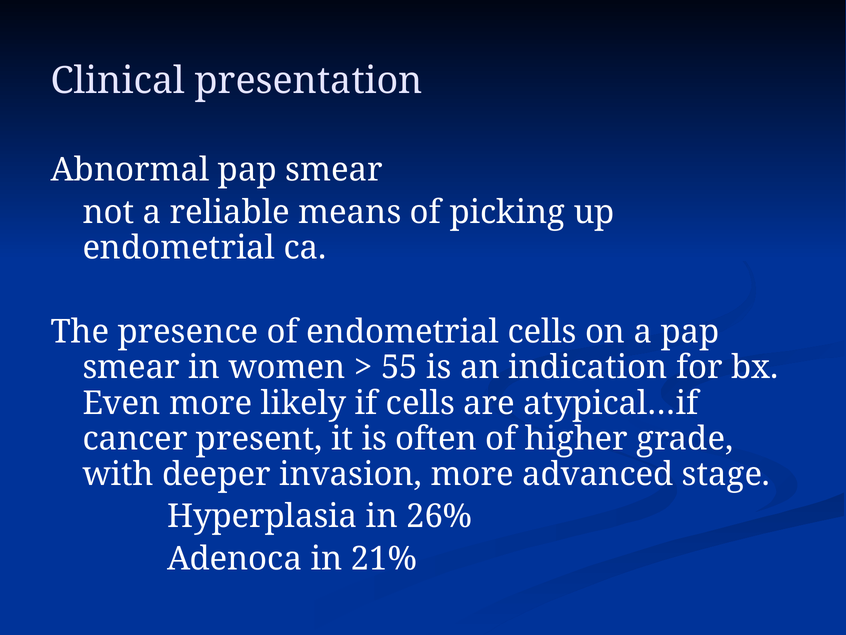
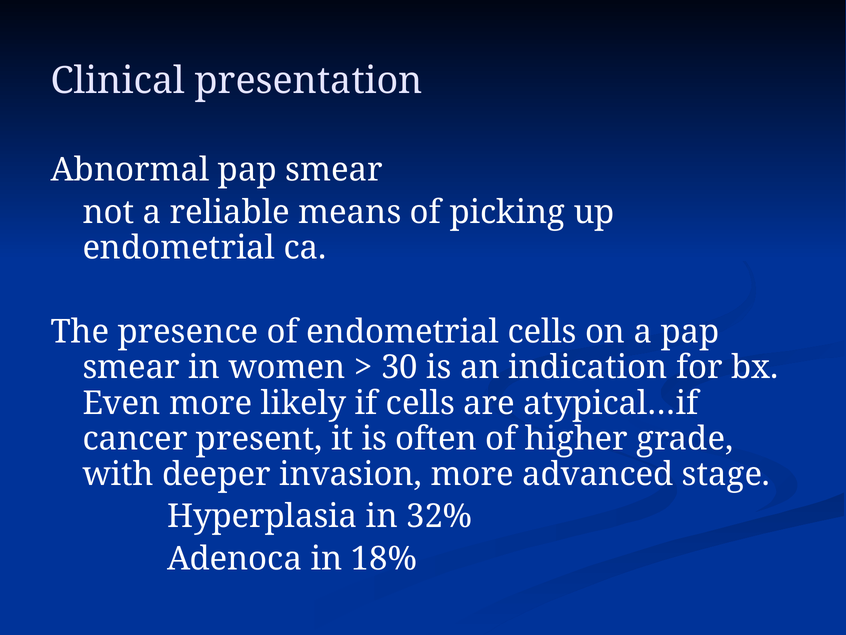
55: 55 -> 30 (399, 367)
26%: 26% -> 32% (439, 516)
21%: 21% -> 18% (384, 558)
